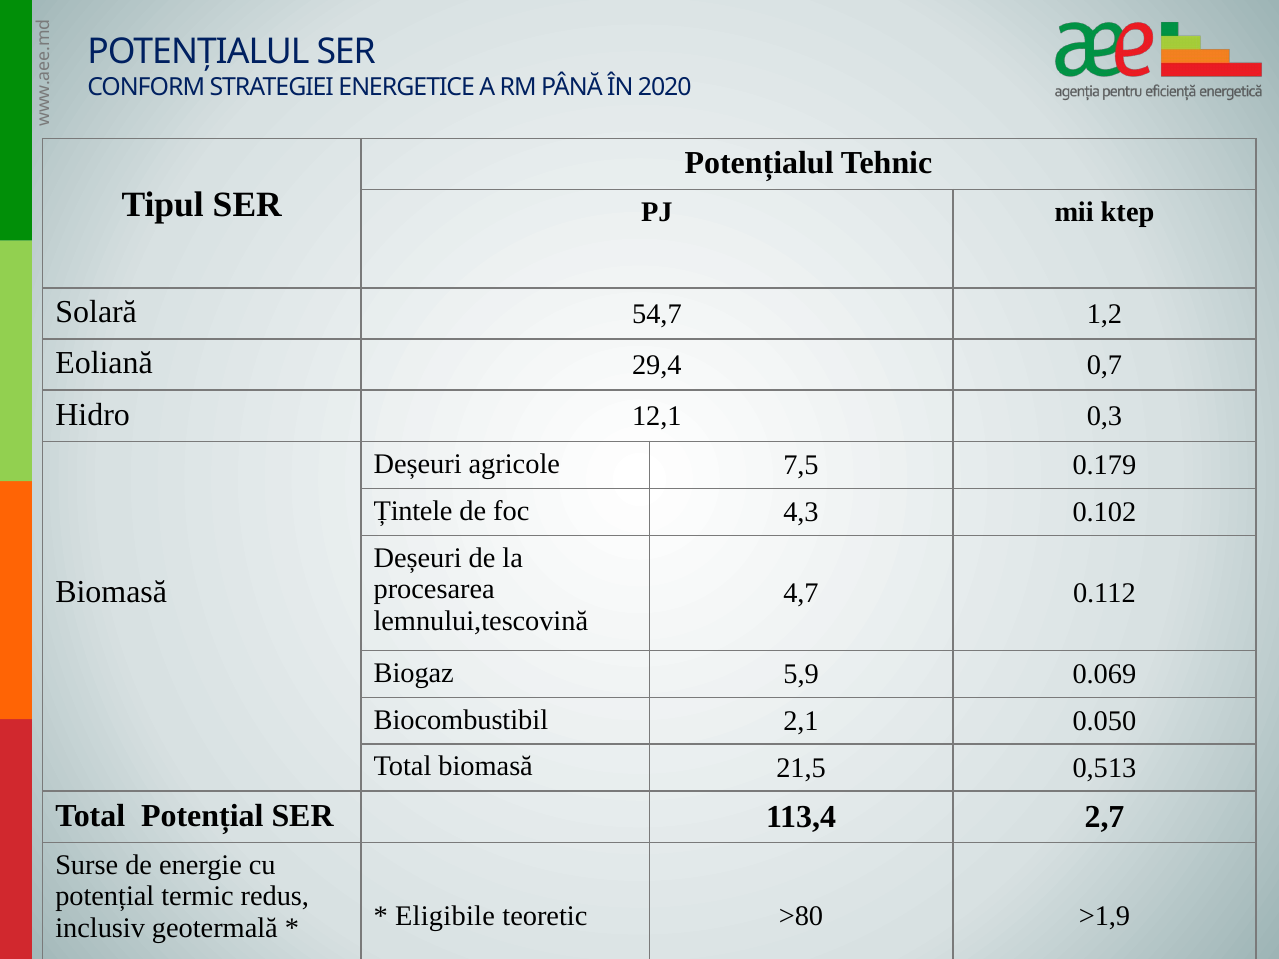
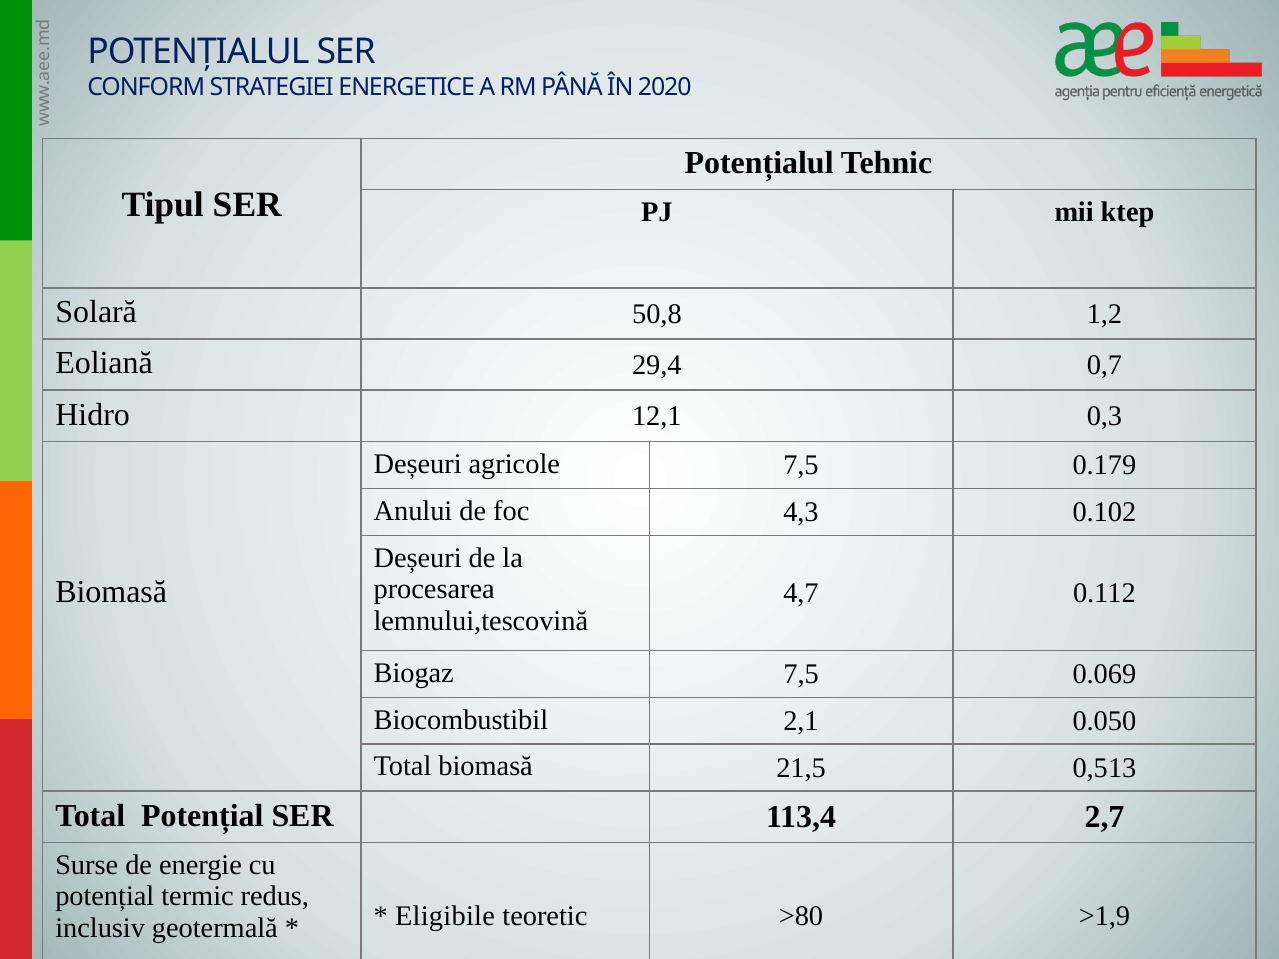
54,7: 54,7 -> 50,8 (657, 314)
Țintele: Țintele -> Anului (413, 511)
Biogaz 5,9: 5,9 -> 7,5 (801, 674)
